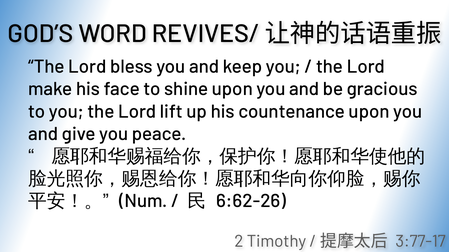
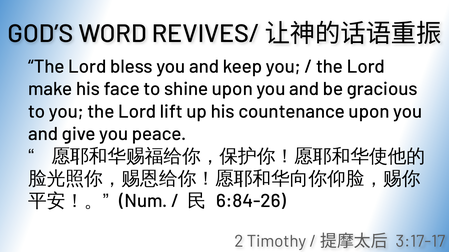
6:62-26: 6:62-26 -> 6:84-26 (251, 202)
3:77-17: 3:77-17 -> 3:17-17 (420, 242)
